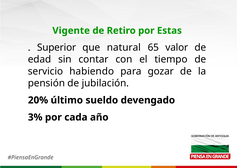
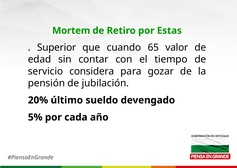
Vigente: Vigente -> Mortem (71, 31)
natural: natural -> cuando (124, 47)
habiendo: habiendo -> considera (92, 71)
3%: 3% -> 5% (35, 117)
